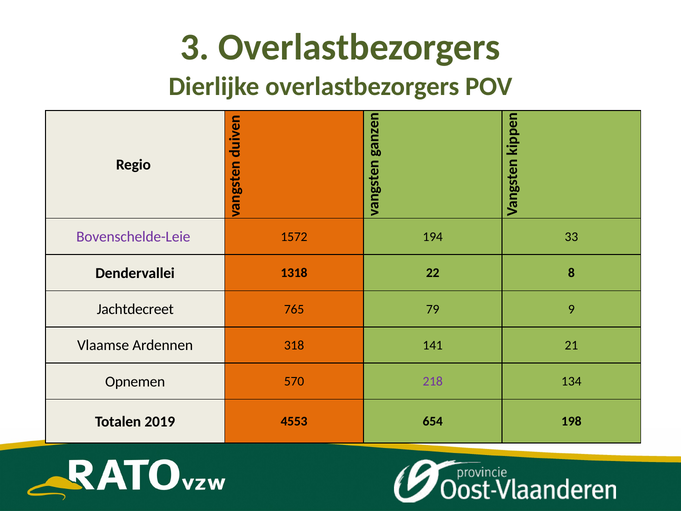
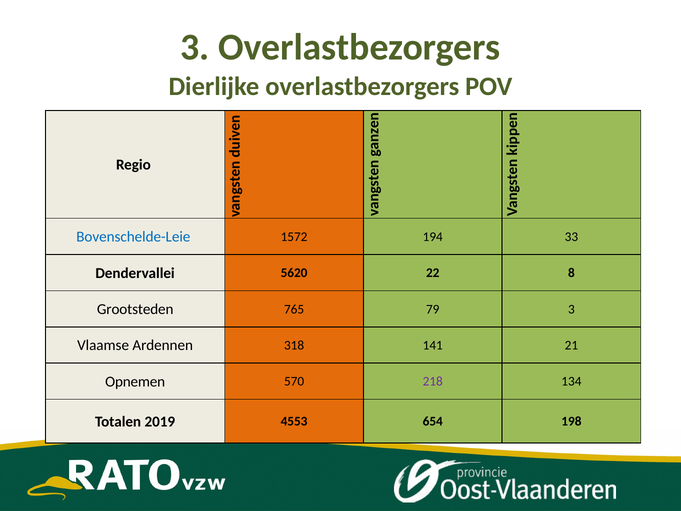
Bovenschelde-Leie colour: purple -> blue (133, 237)
1318: 1318 -> 5620 (294, 273)
Jachtdecreet: Jachtdecreet -> Grootsteden (135, 309)
79 9: 9 -> 3 (571, 309)
